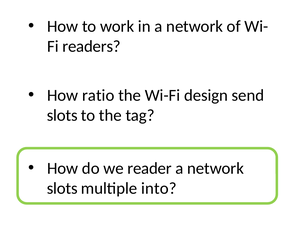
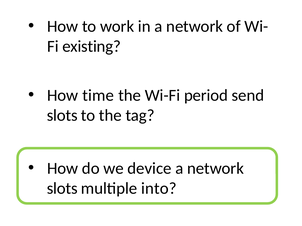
readers: readers -> existing (92, 46)
ratio: ratio -> time (98, 96)
design: design -> period (206, 96)
reader: reader -> device (149, 169)
